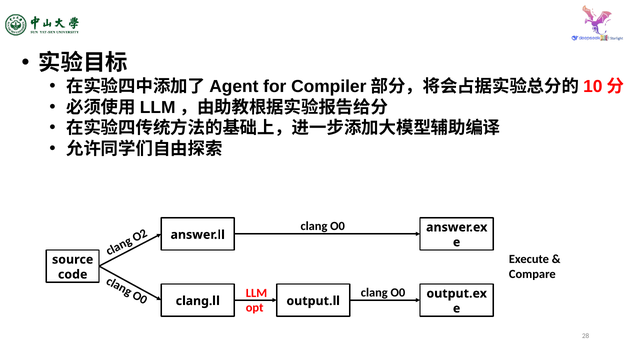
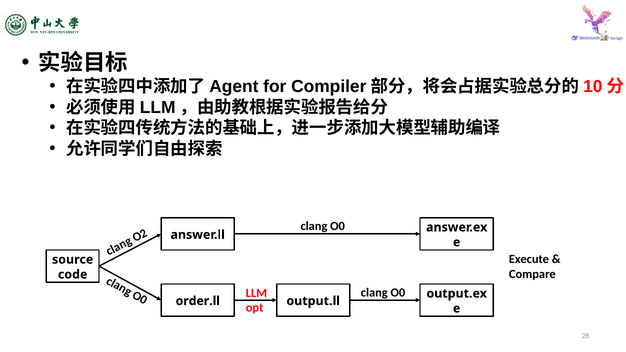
clang.ll: clang.ll -> order.ll (198, 301)
